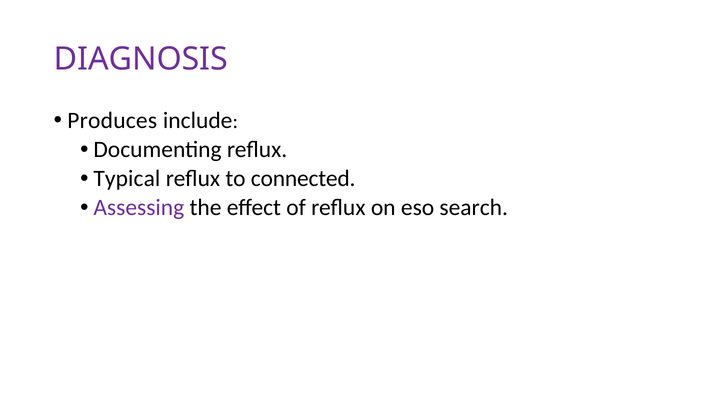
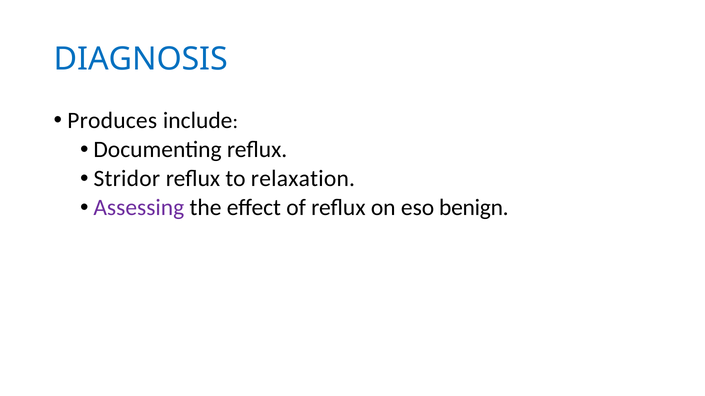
DIAGNOSIS colour: purple -> blue (141, 59)
Typical: Typical -> Stridor (127, 179)
connected: connected -> relaxation (303, 179)
search: search -> benign (474, 208)
